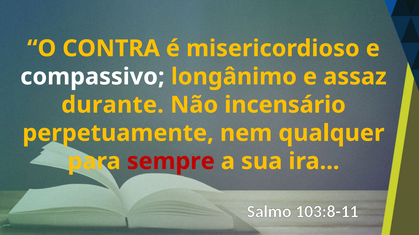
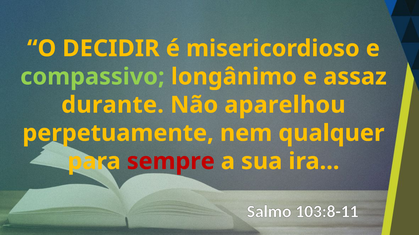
CONTRA: CONTRA -> DECIDIR (111, 49)
compassivo colour: white -> light green (92, 77)
incensário: incensário -> aparelhou (285, 105)
